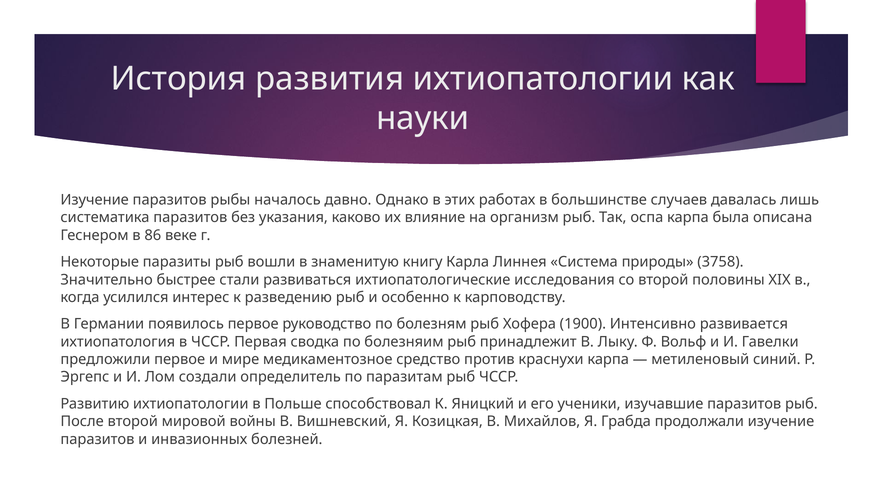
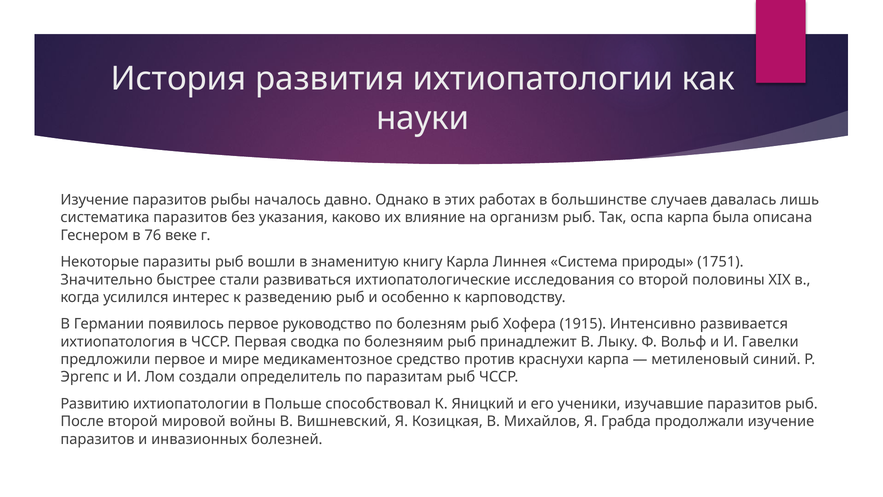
86: 86 -> 76 (153, 235)
3758: 3758 -> 1751 (720, 262)
1900: 1900 -> 1915 (583, 324)
